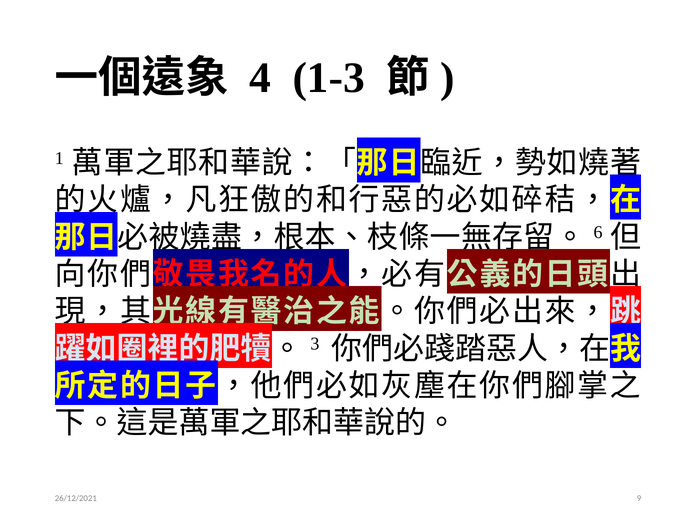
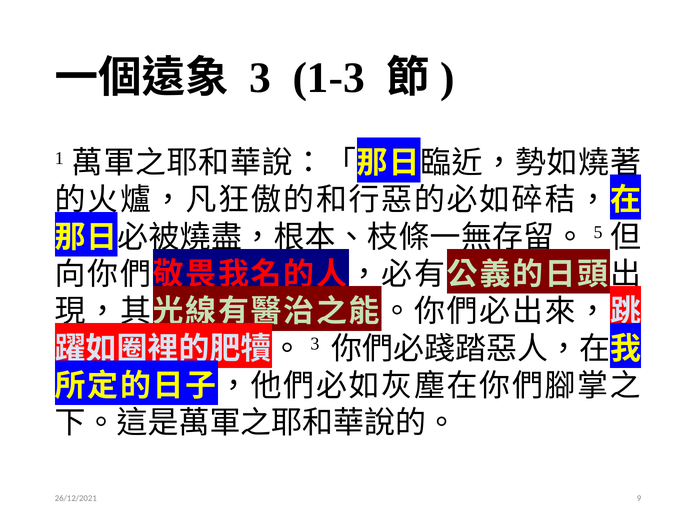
4: 4 -> 3 (260, 78)
6: 6 -> 5 (598, 232)
